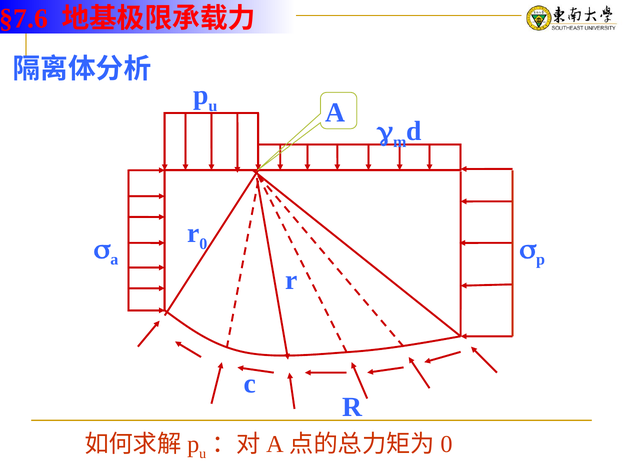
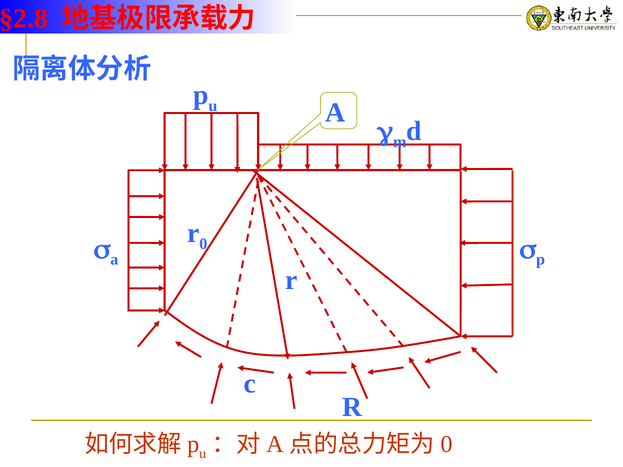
§7.6: §7.6 -> §2.8 (24, 19)
